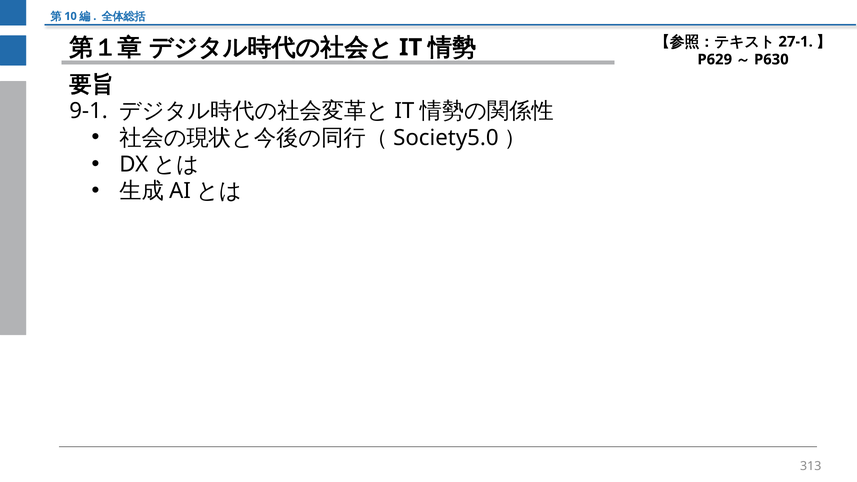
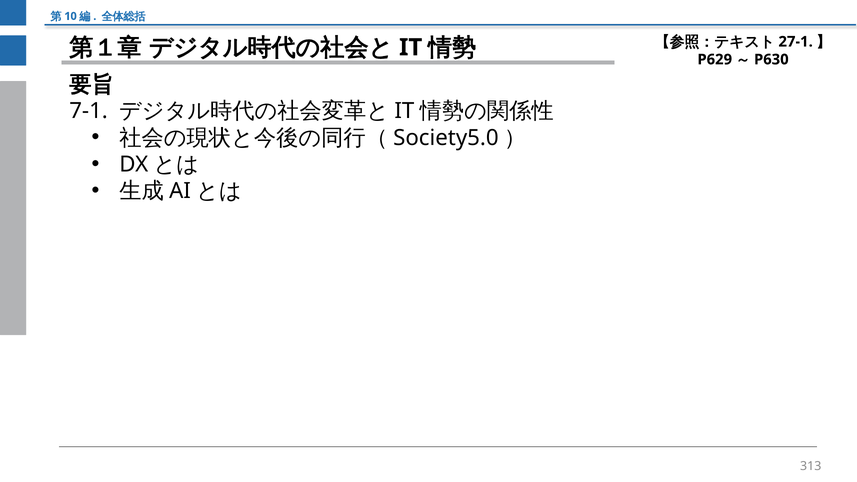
9-1: 9-1 -> 7-1 (89, 111)
